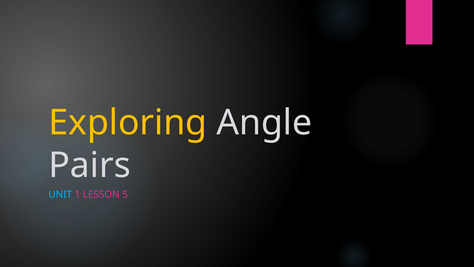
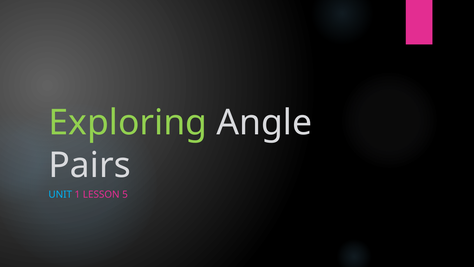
Exploring colour: yellow -> light green (128, 122)
